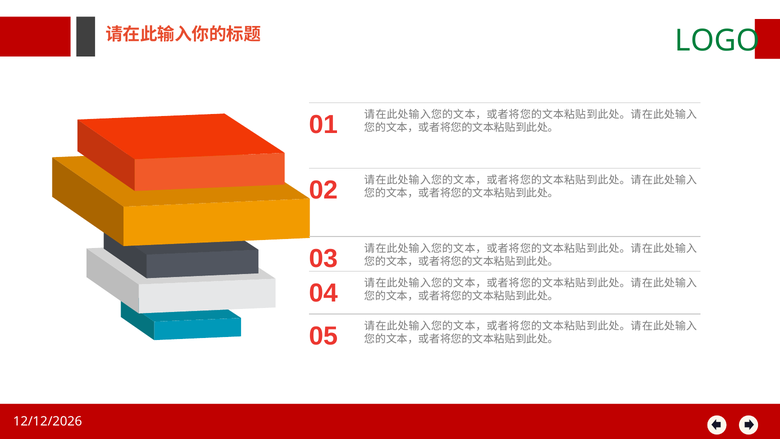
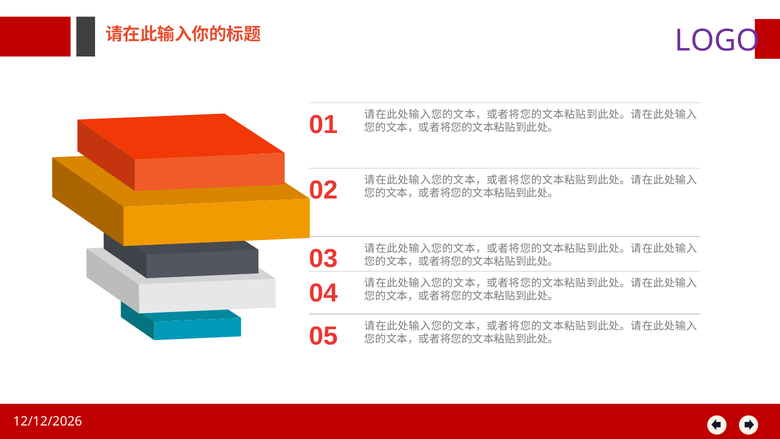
LOGO colour: green -> purple (717, 41)
